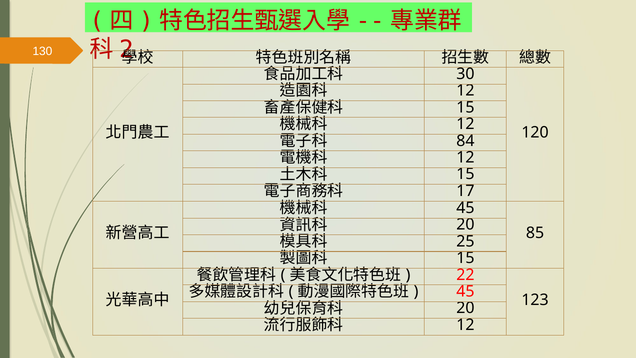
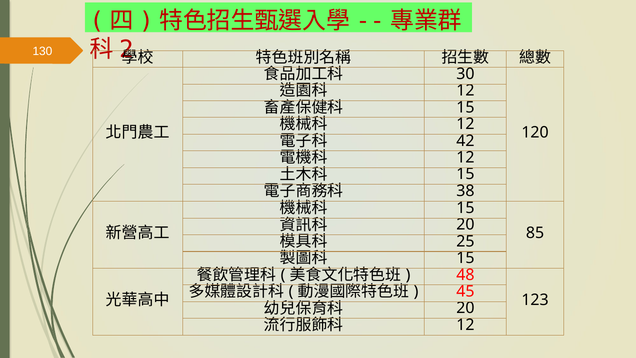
84: 84 -> 42 (465, 141)
17: 17 -> 38 (465, 191)
45: 45 -> 15 (465, 208)
22: 22 -> 48 (465, 275)
